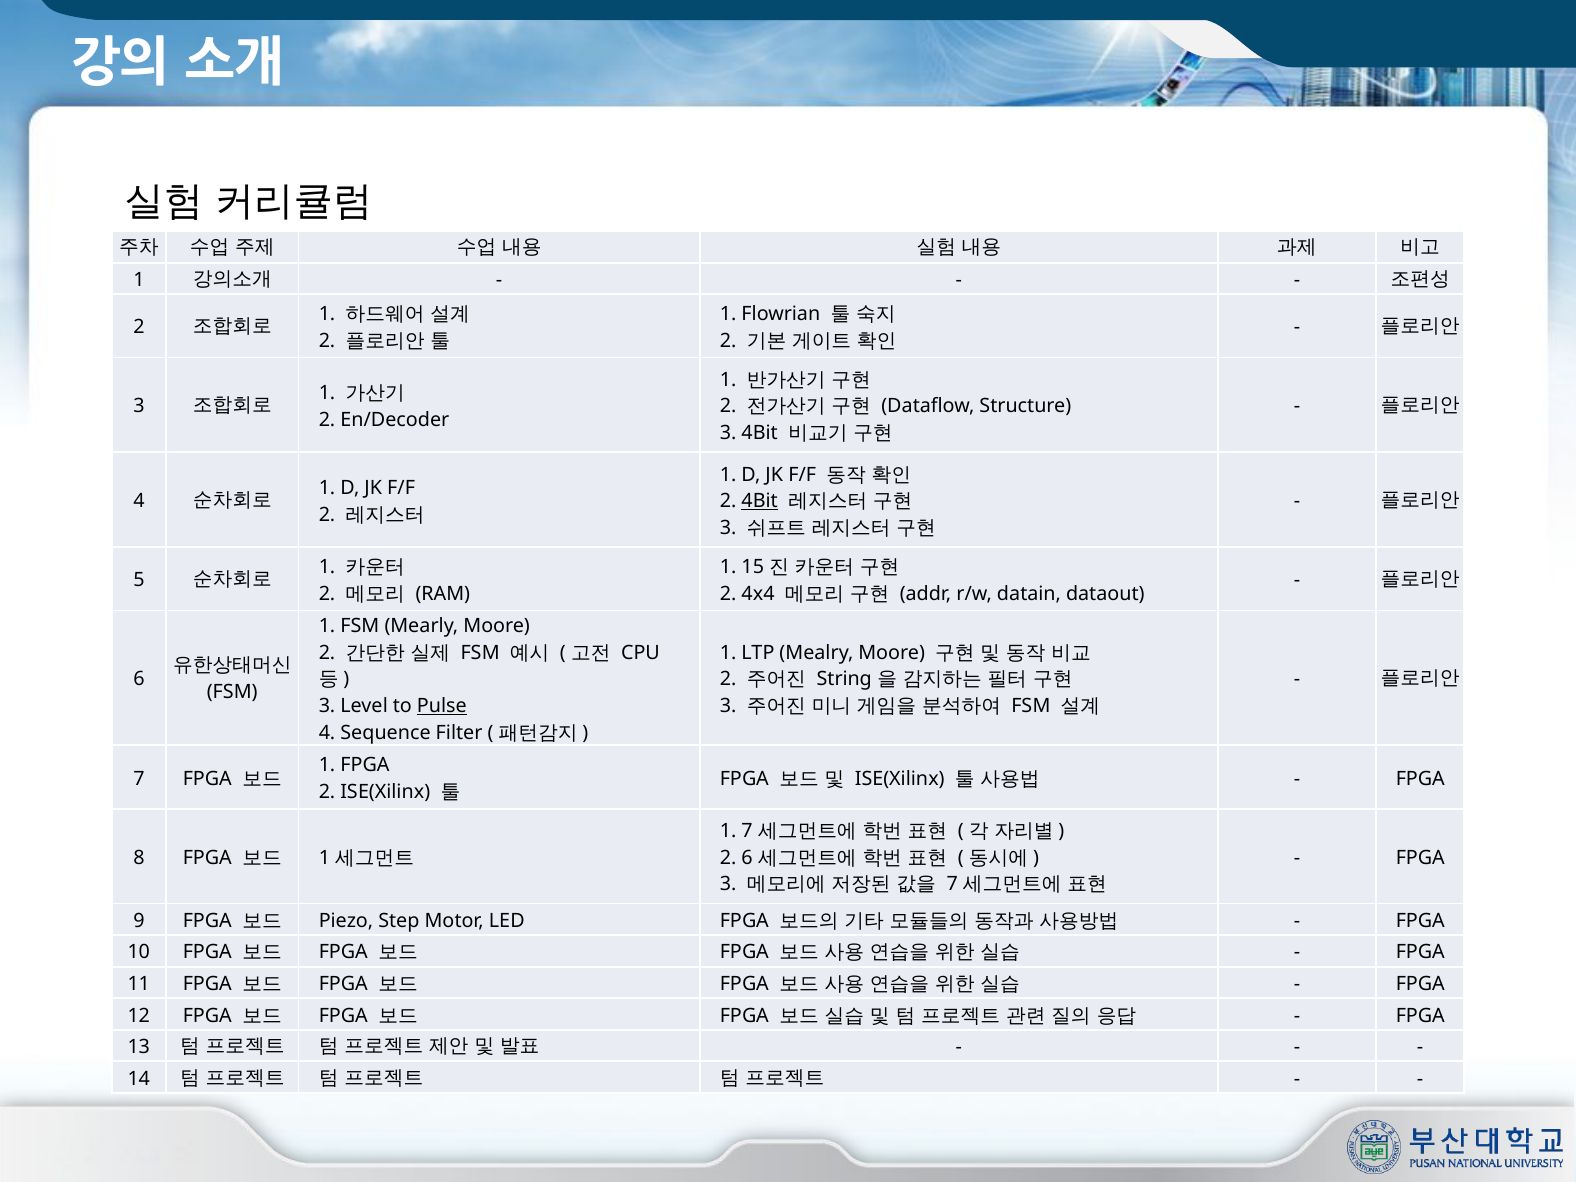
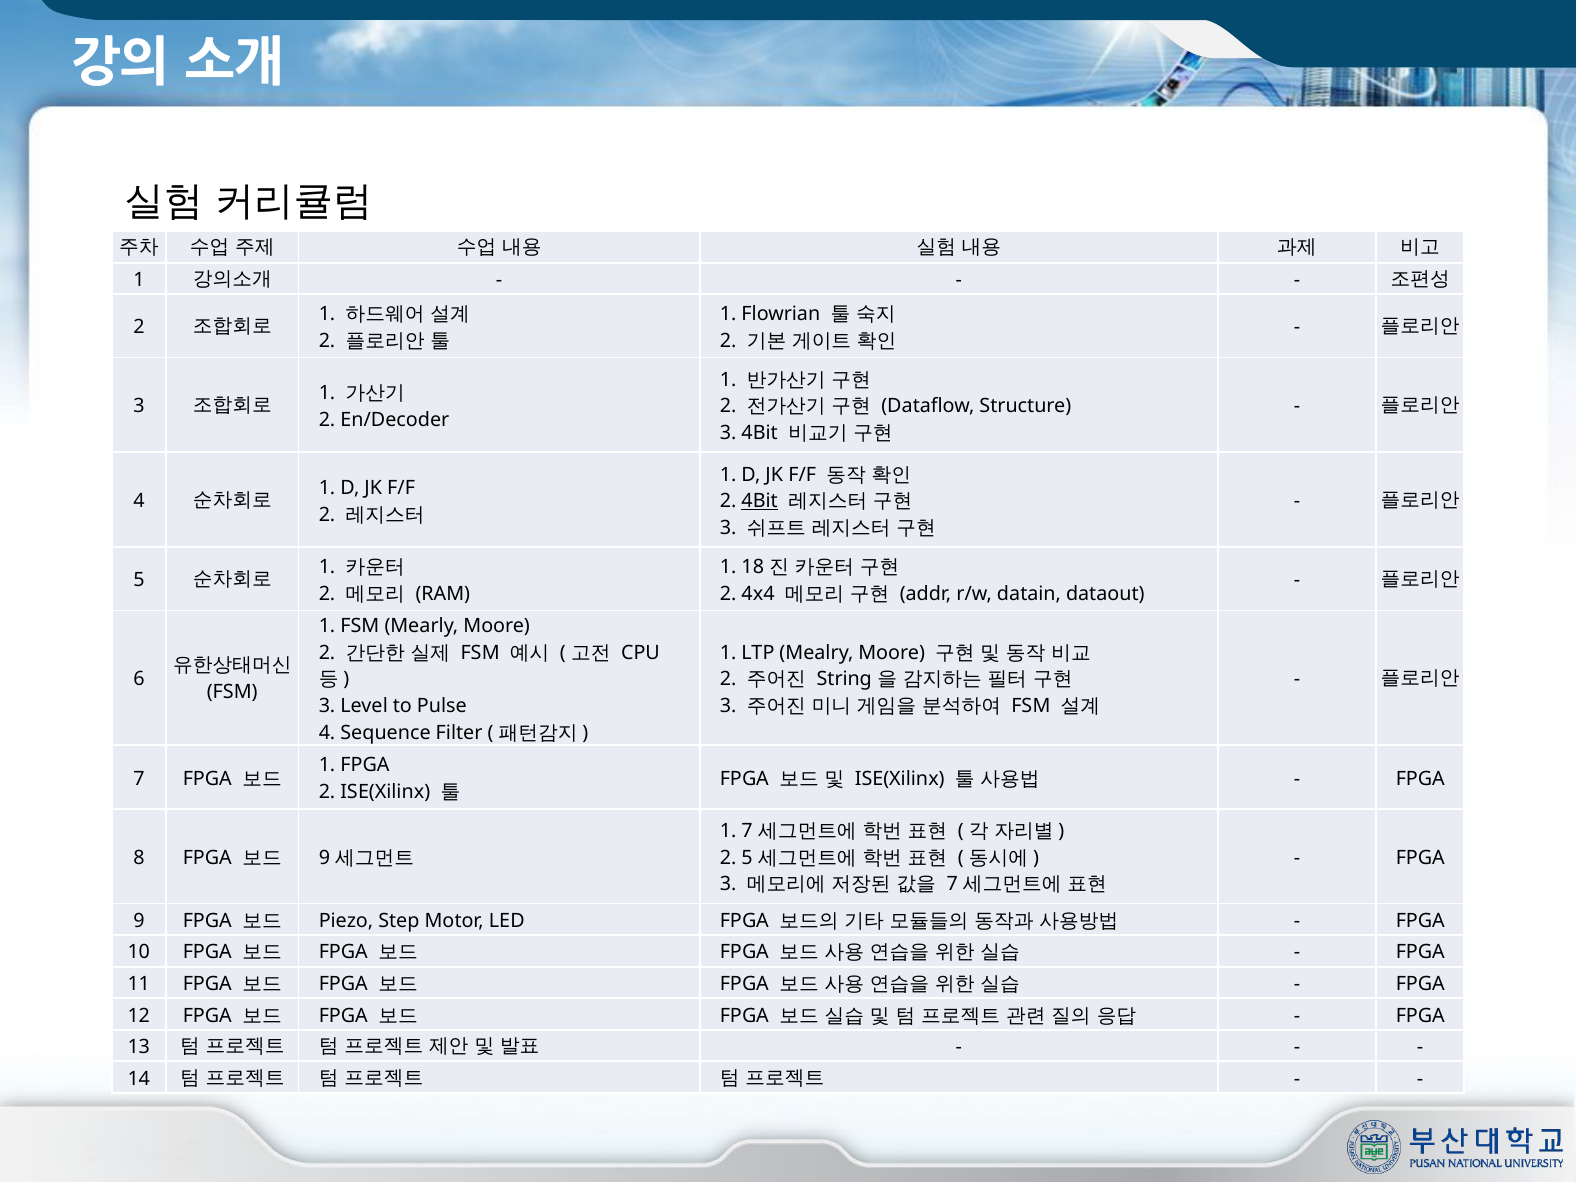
15: 15 -> 18 (753, 567)
Pulse underline: present -> none (442, 706)
1: 1 -> 9 (325, 858)
2 6: 6 -> 5 (747, 858)
